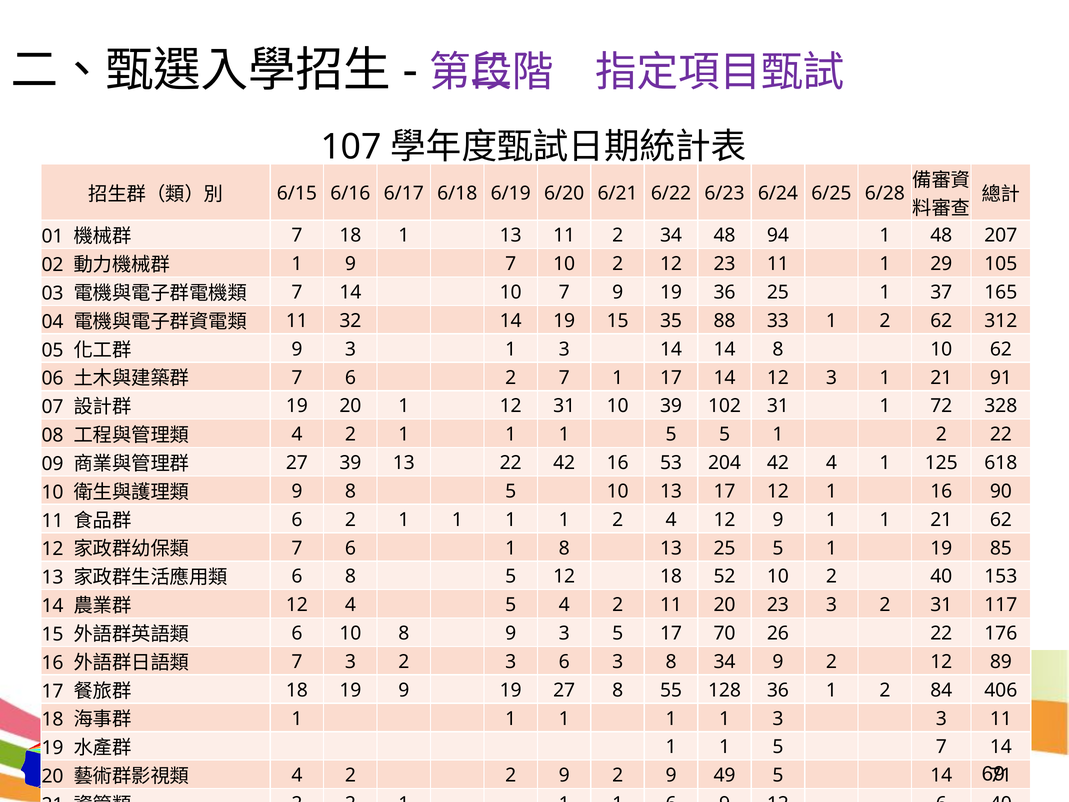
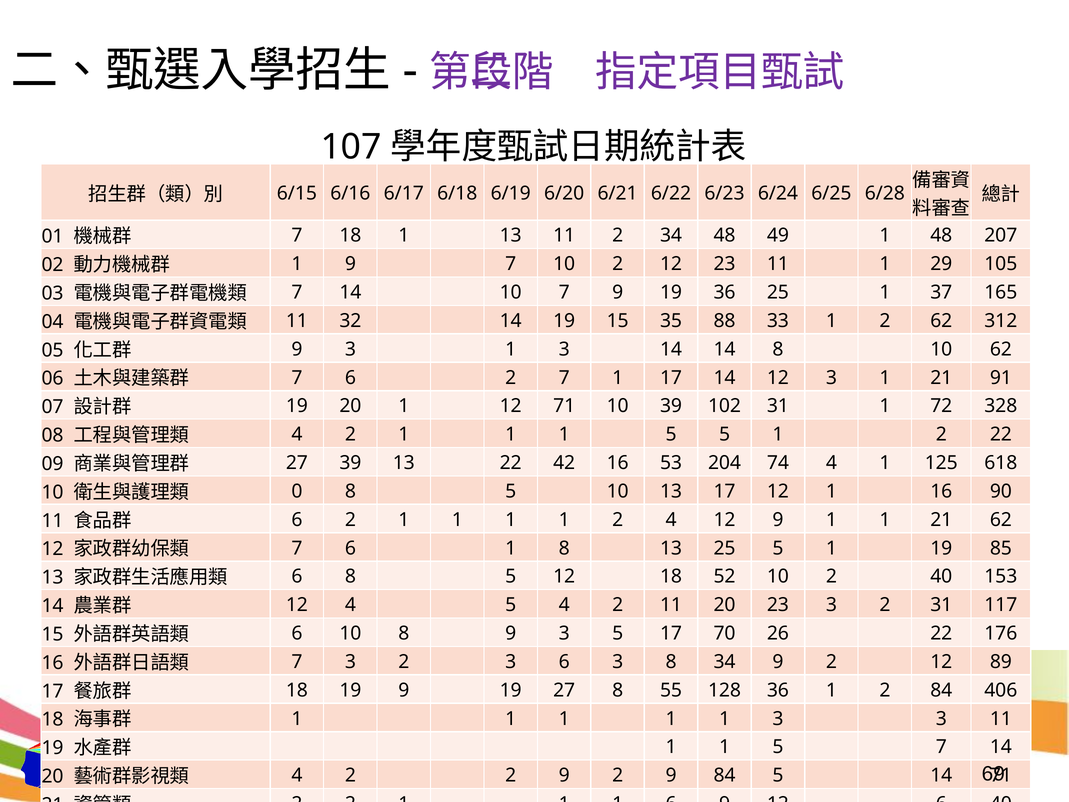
94: 94 -> 49 (778, 235)
12 31: 31 -> 71 (564, 406)
204 42: 42 -> 74 (778, 463)
9: 9 -> 0 (297, 491)
9 49: 49 -> 84 (725, 775)
